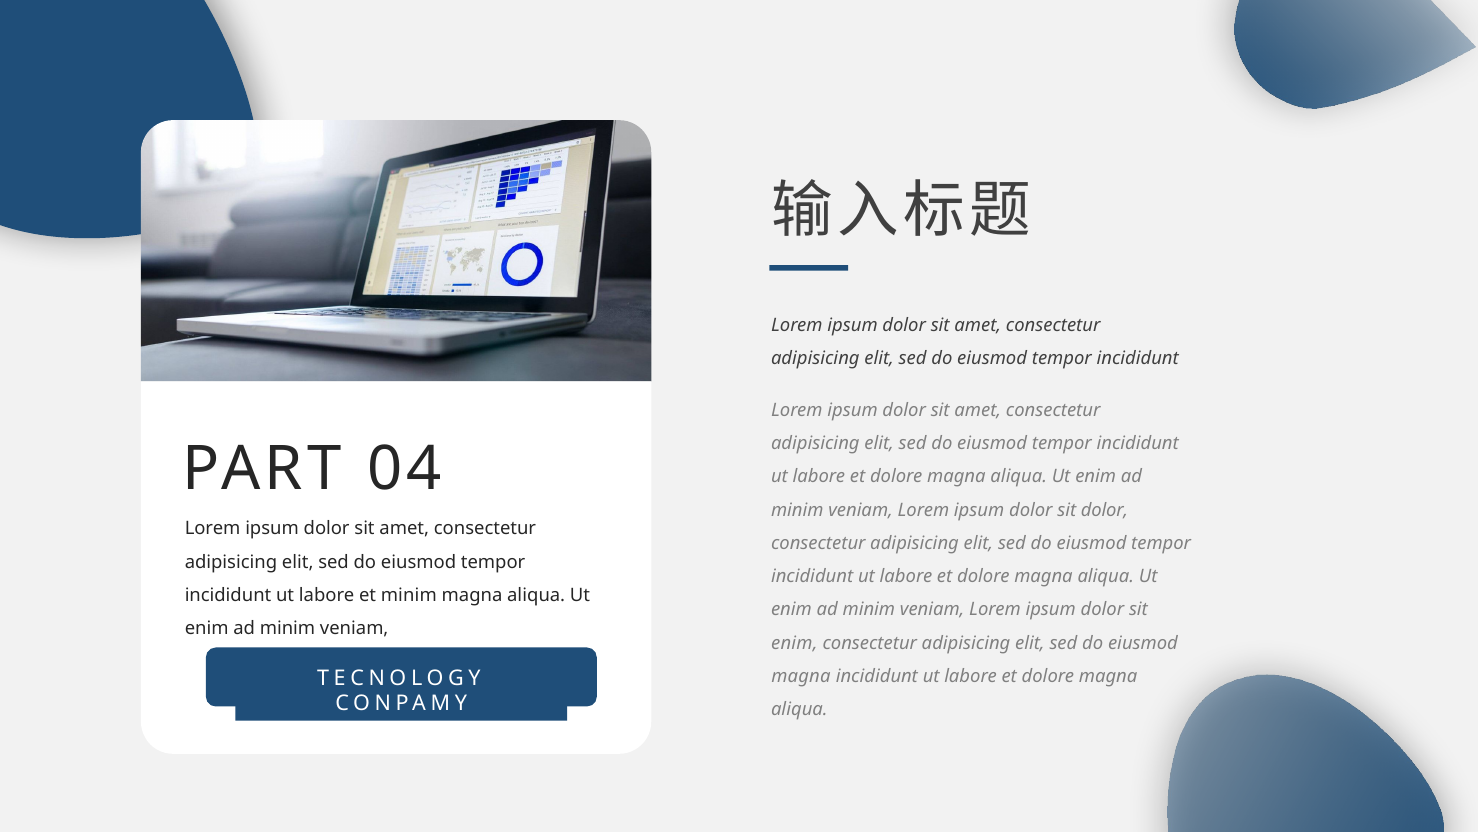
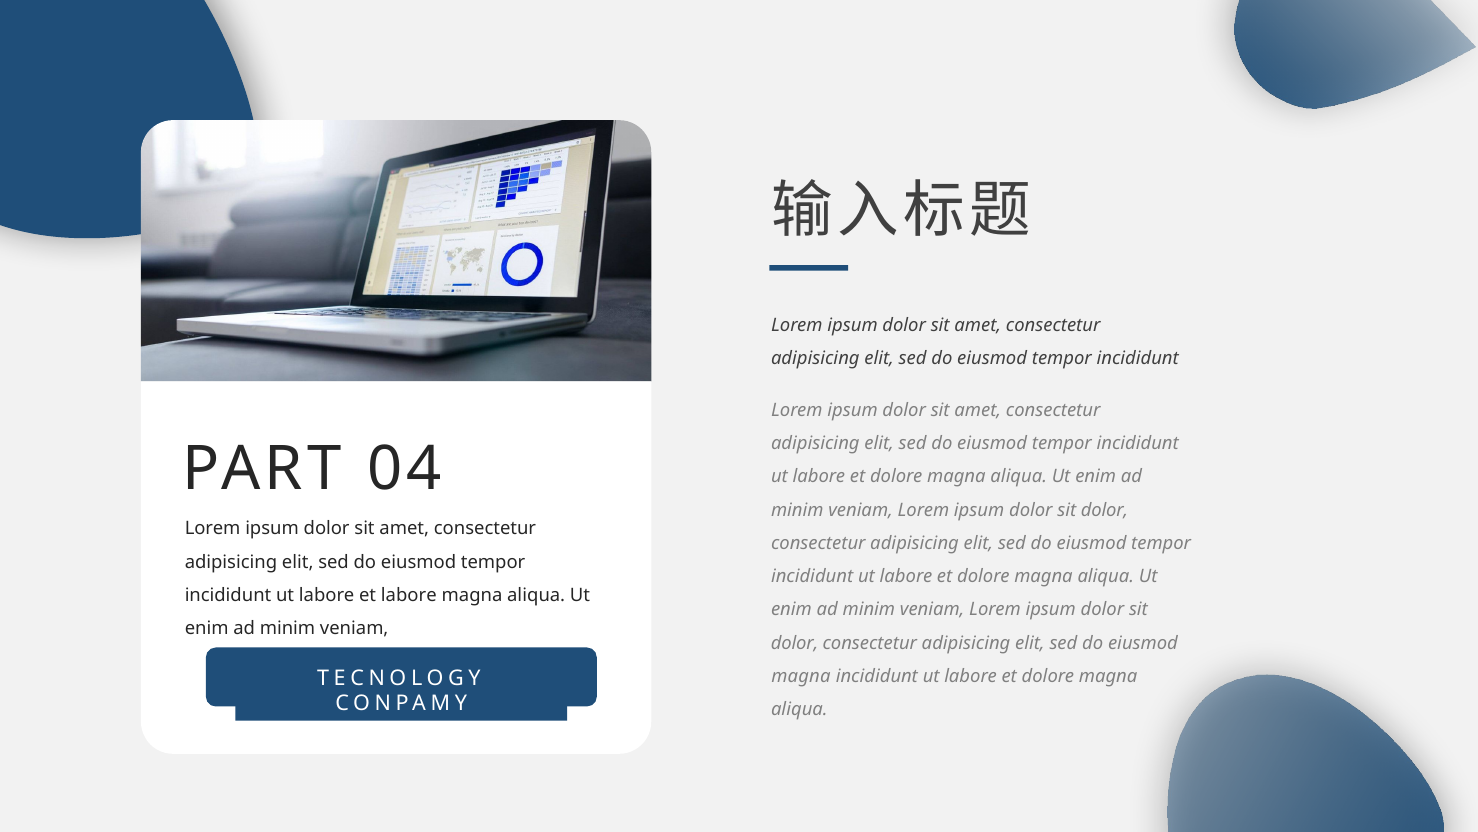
et minim: minim -> labore (409, 595)
enim: enim -> dolor (795, 643)
